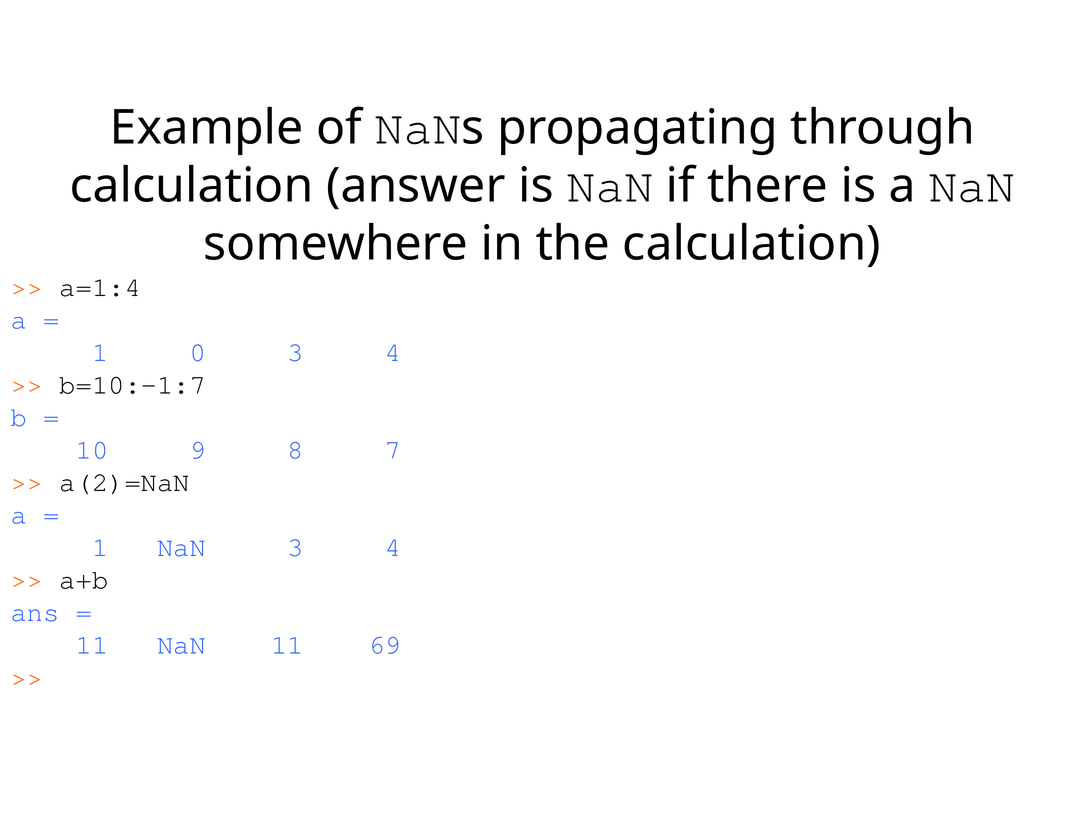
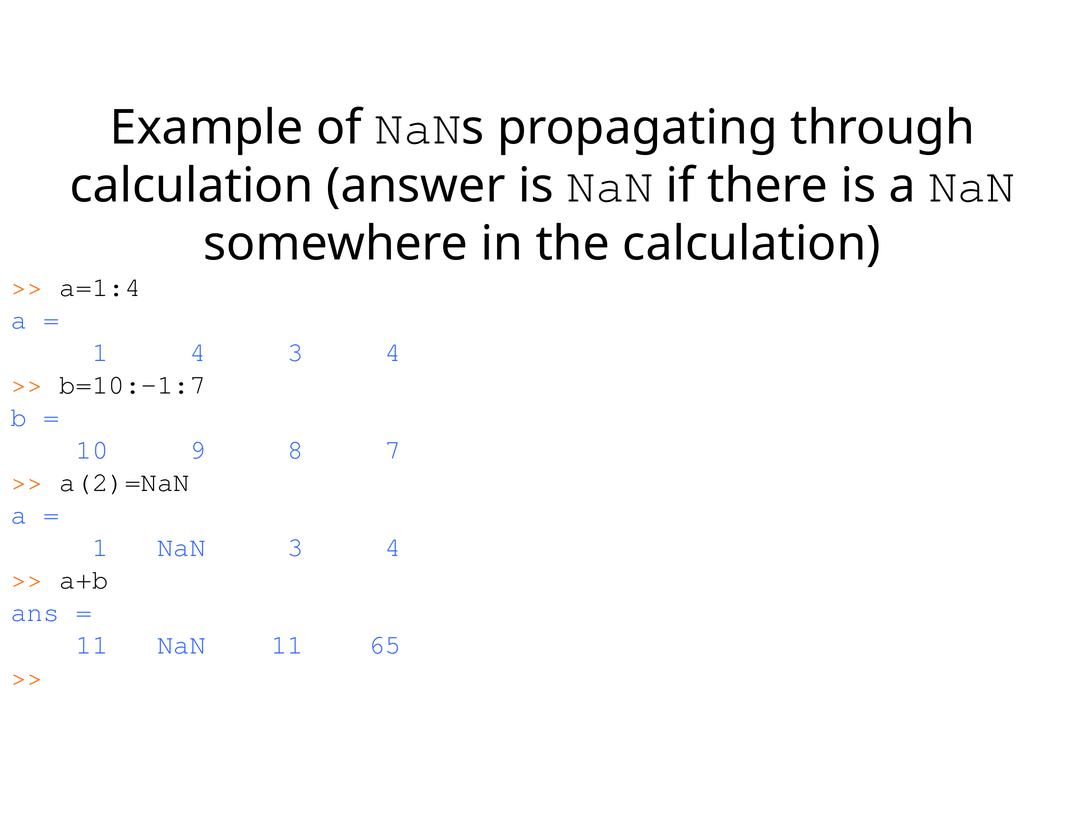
1 0: 0 -> 4 (198, 353)
69: 69 -> 65 (385, 646)
